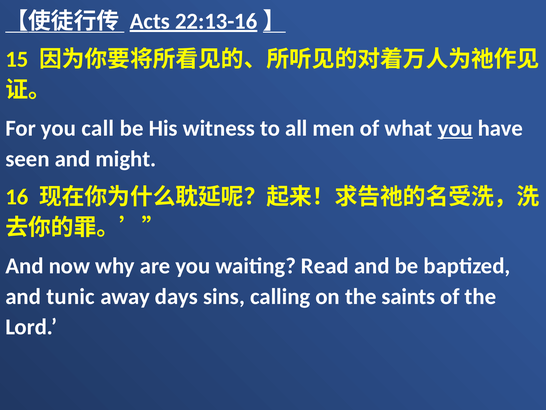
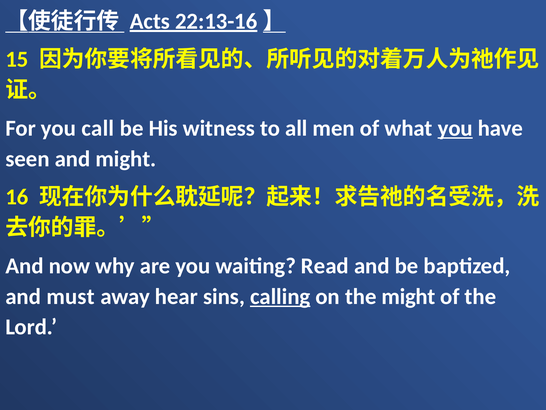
tunic: tunic -> must (71, 296)
days: days -> hear (176, 296)
calling underline: none -> present (280, 296)
the saints: saints -> might (408, 296)
